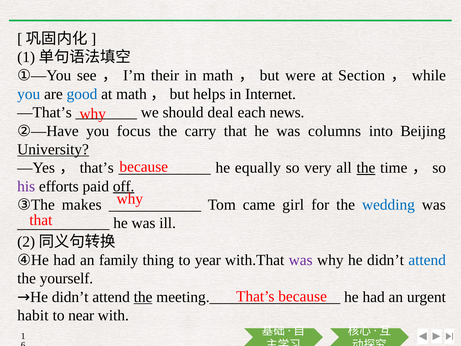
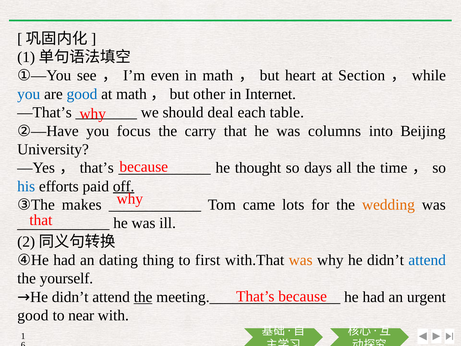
their: their -> even (165, 76)
were: were -> heart (300, 76)
helps: helps -> other (209, 94)
news: news -> table (287, 112)
University underline: present -> none (53, 149)
equally: equally -> thought (258, 168)
very: very -> days (318, 168)
the underline: present -> none (366, 168)
his colour: purple -> blue (26, 186)
girl: girl -> lots (293, 205)
wedding colour: blue -> orange (388, 205)
family: family -> dating (118, 260)
year: year -> first (208, 260)
was colour: purple -> orange (301, 260)
habit: habit -> good (33, 315)
